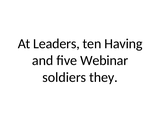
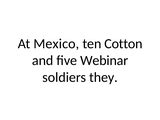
Leaders: Leaders -> Mexico (56, 44)
Having: Having -> Cotton (123, 44)
